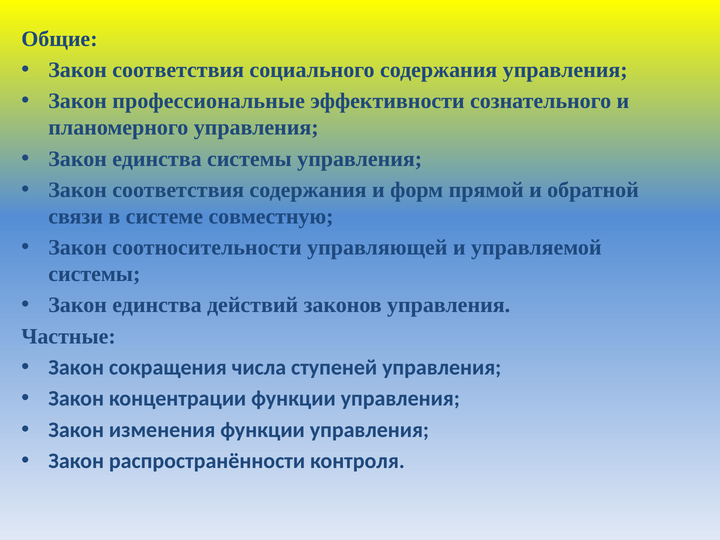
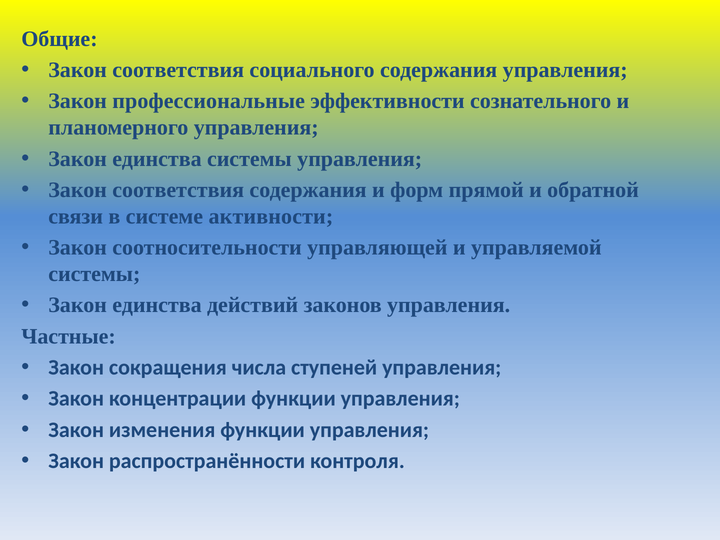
совместную: совместную -> активности (271, 216)
